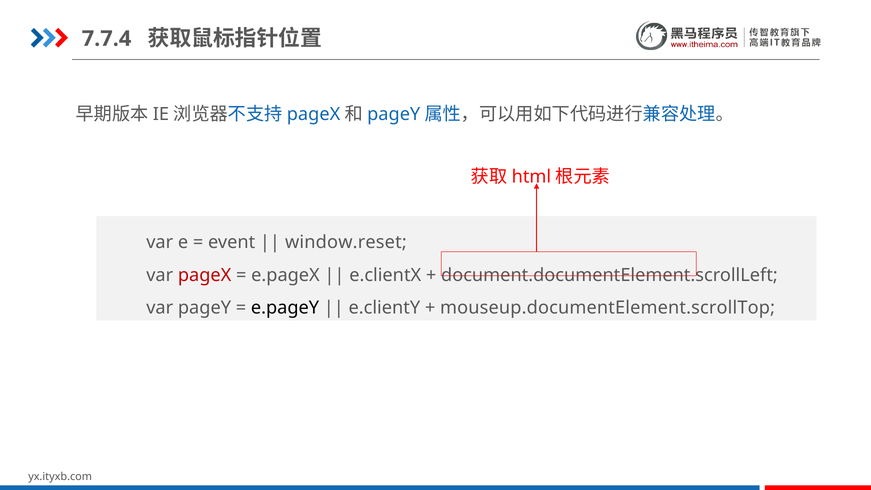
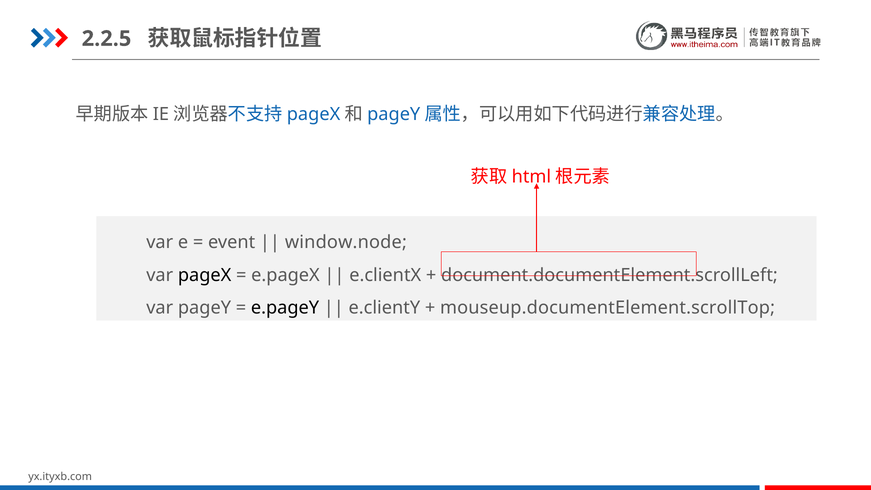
7.7.4: 7.7.4 -> 2.2.5 (106, 39)
window.reset: window.reset -> window.node (346, 243)
pageX colour: red -> black (205, 275)
